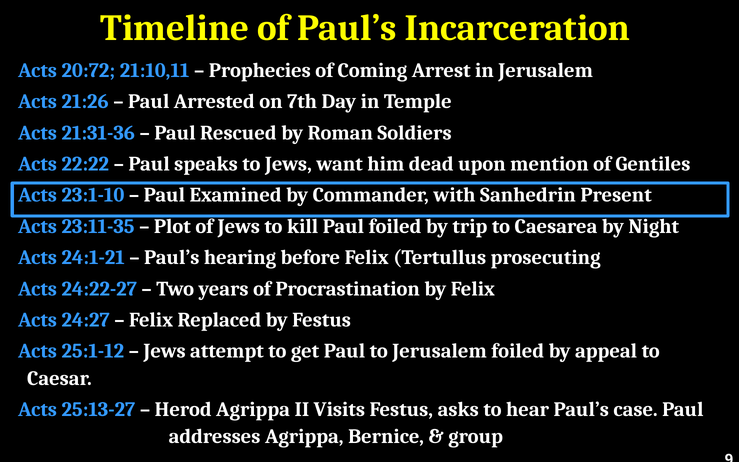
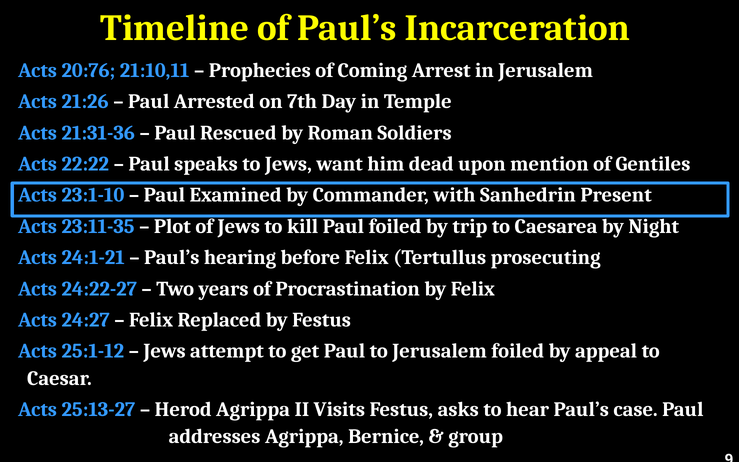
20:72: 20:72 -> 20:76 (88, 70)
